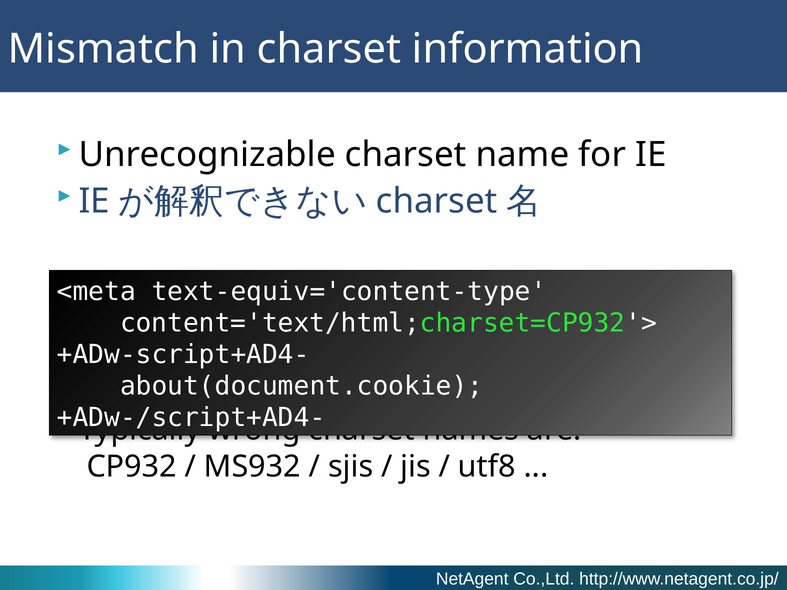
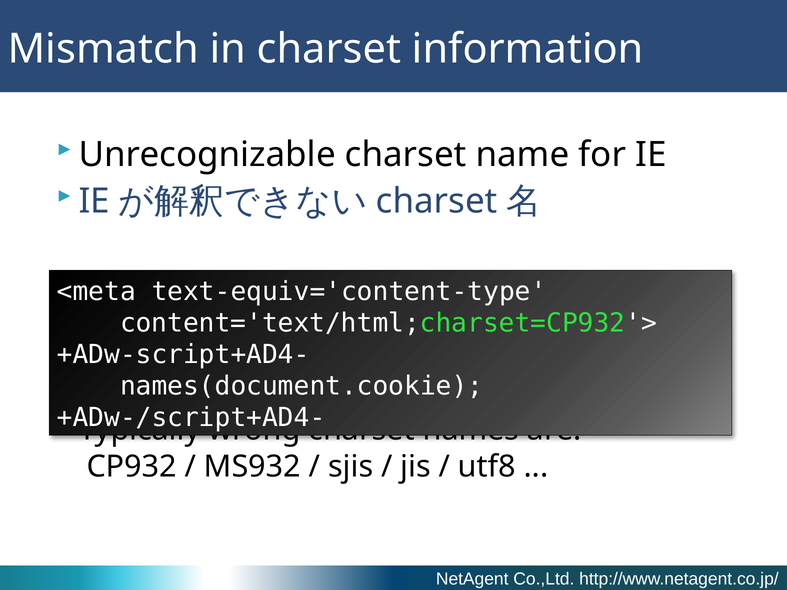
about(document.cookie: about(document.cookie -> names(document.cookie (302, 386)
